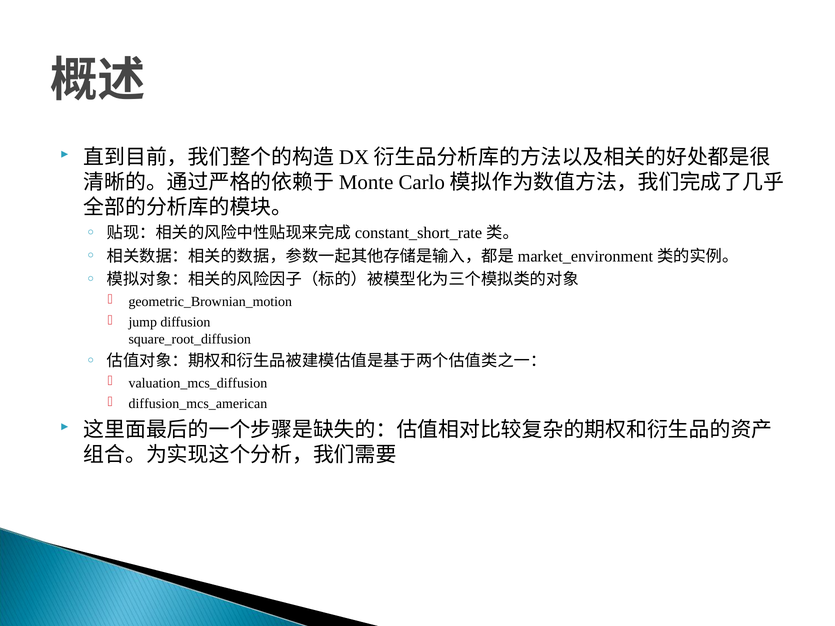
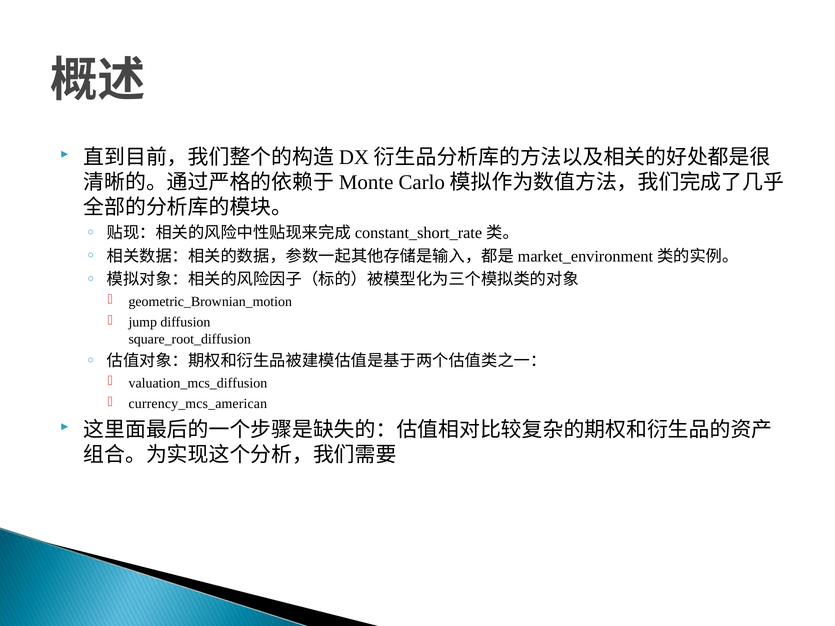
diffusion_mcs_american: diffusion_mcs_american -> currency_mcs_american (198, 404)
